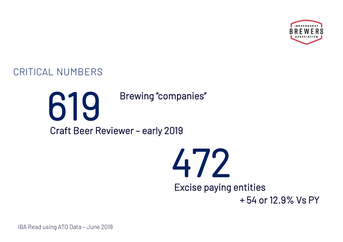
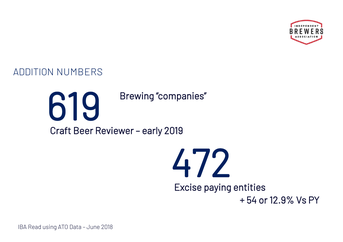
CRITICAL: CRITICAL -> ADDITION (33, 72)
